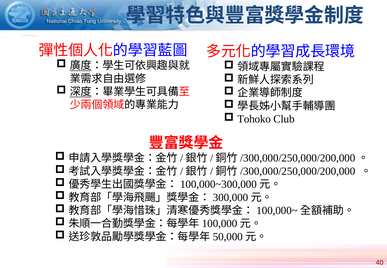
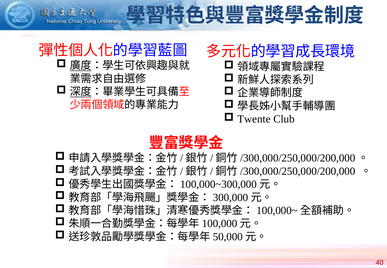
Tohoko: Tohoko -> Twente (254, 119)
